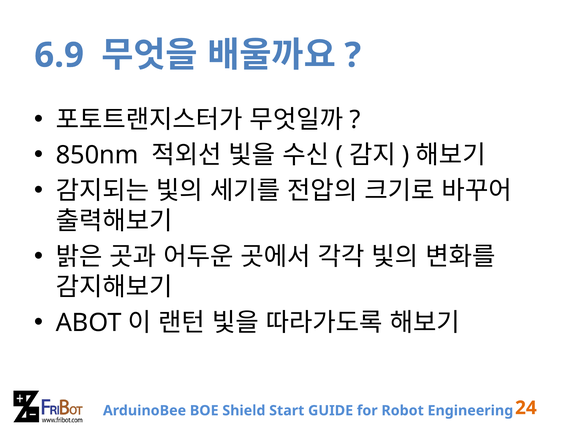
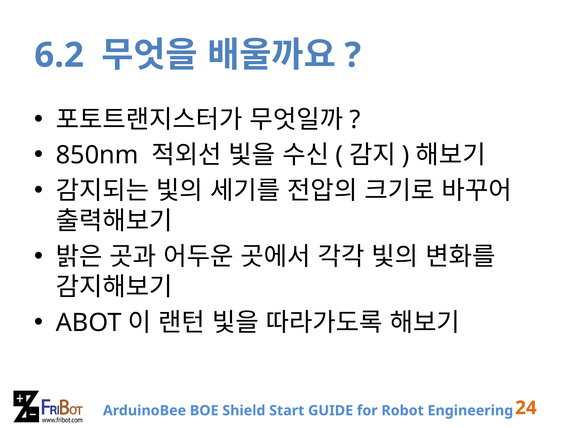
6.9: 6.9 -> 6.2 (59, 55)
